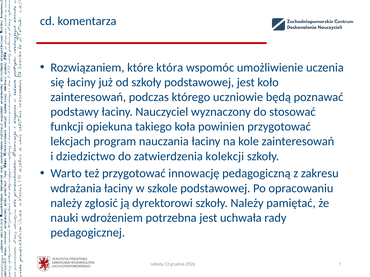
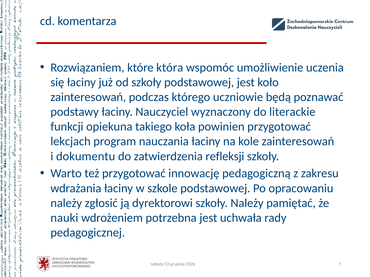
stosować: stosować -> literackie (292, 112)
dziedzictwo: dziedzictwo -> dokumentu (86, 156)
kolekcji: kolekcji -> refleksji (225, 156)
